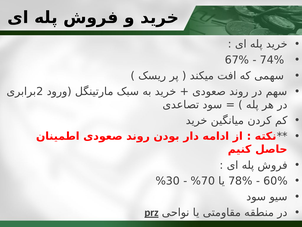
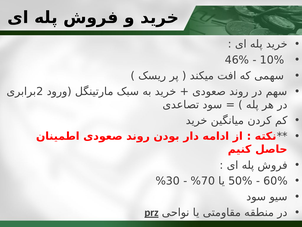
67%: 67% -> 46% (237, 60)
74%: 74% -> 10% (272, 60)
78%: 78% -> 50% (240, 181)
